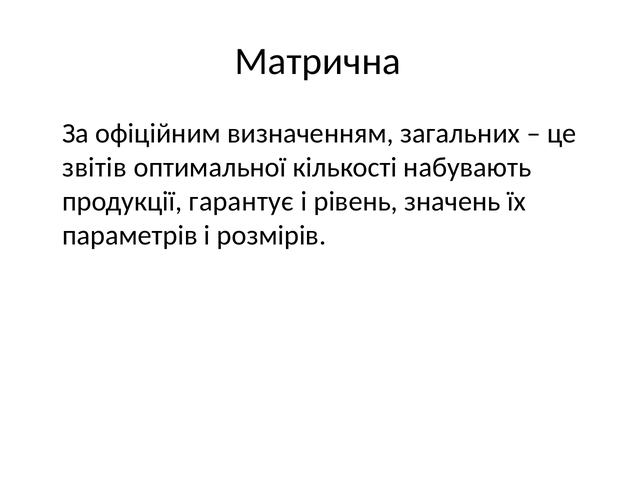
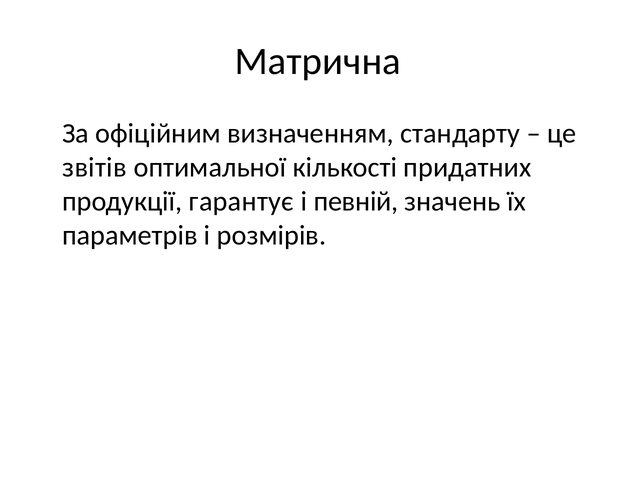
загальних: загальних -> стандарту (460, 133)
набувають: набувають -> придатних (467, 167)
рівень: рівень -> певній (356, 201)
